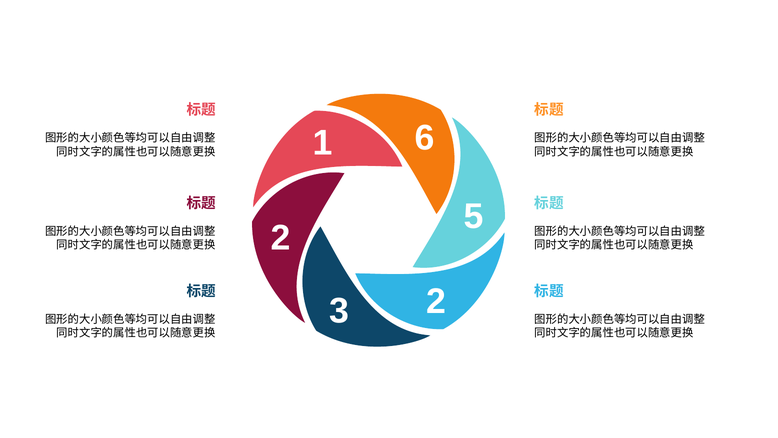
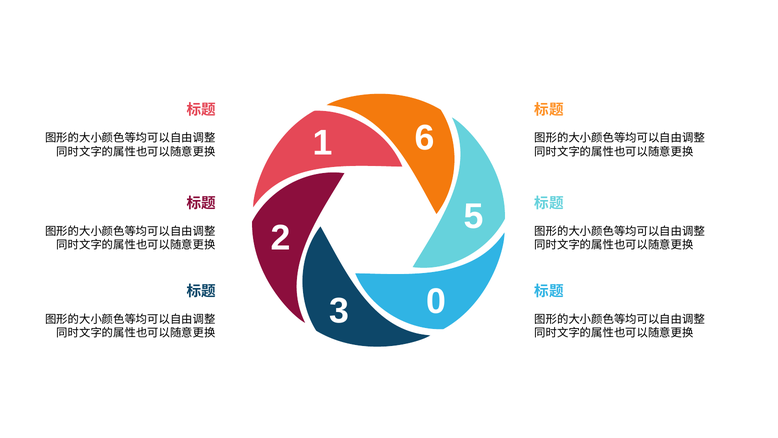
3 2: 2 -> 0 (436, 301)
